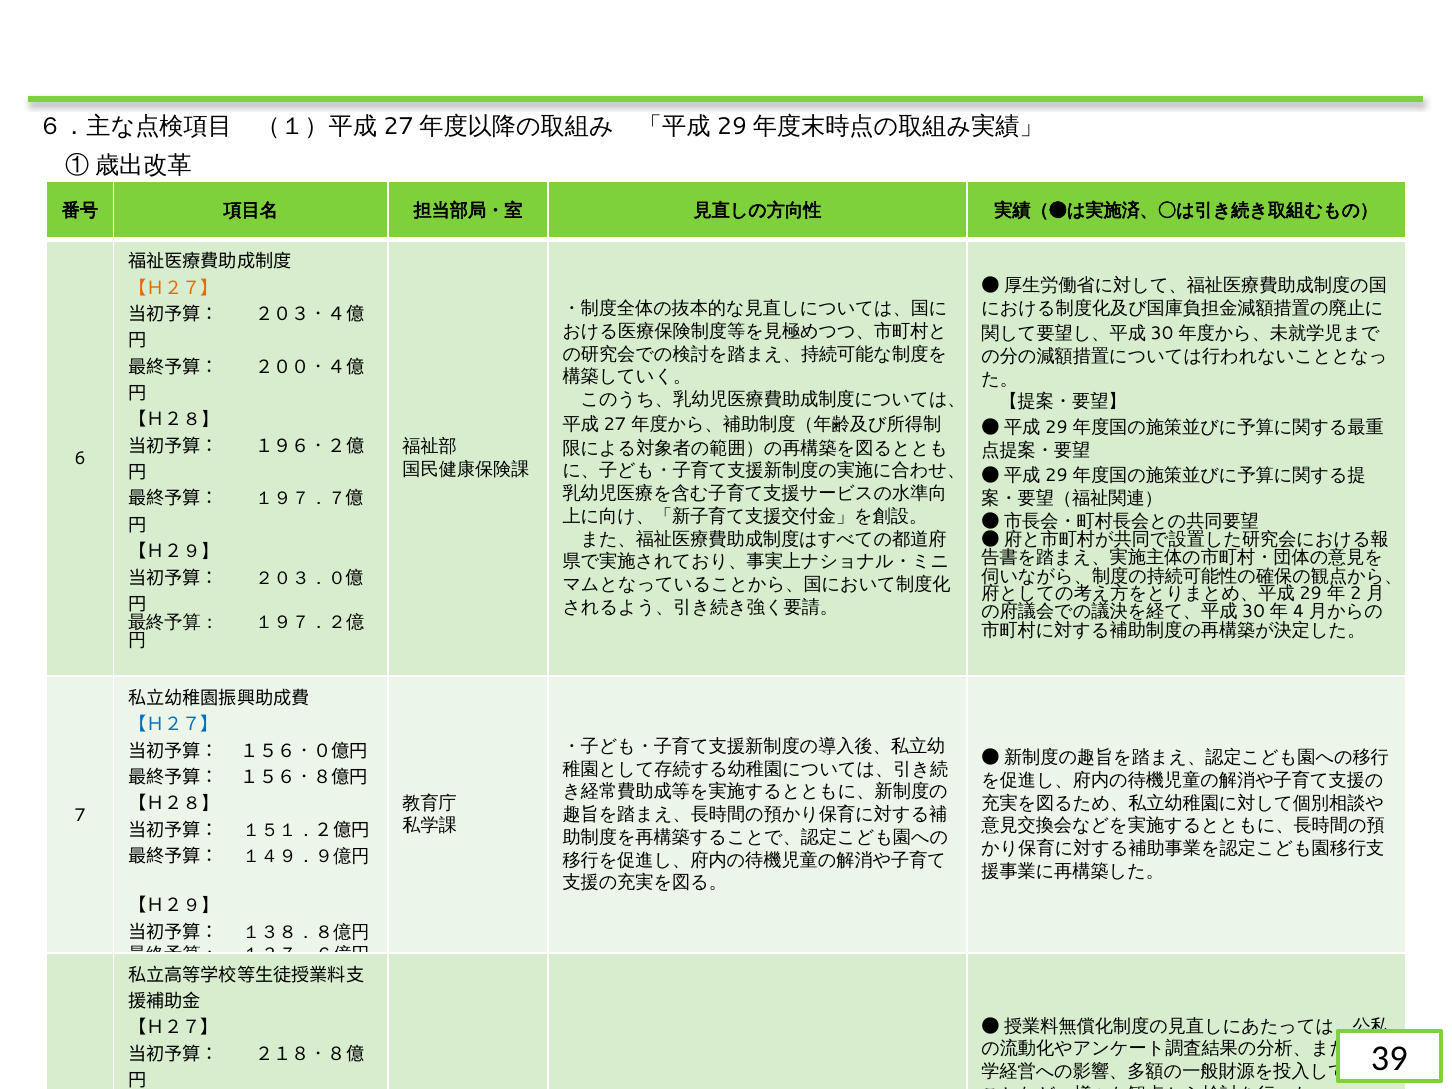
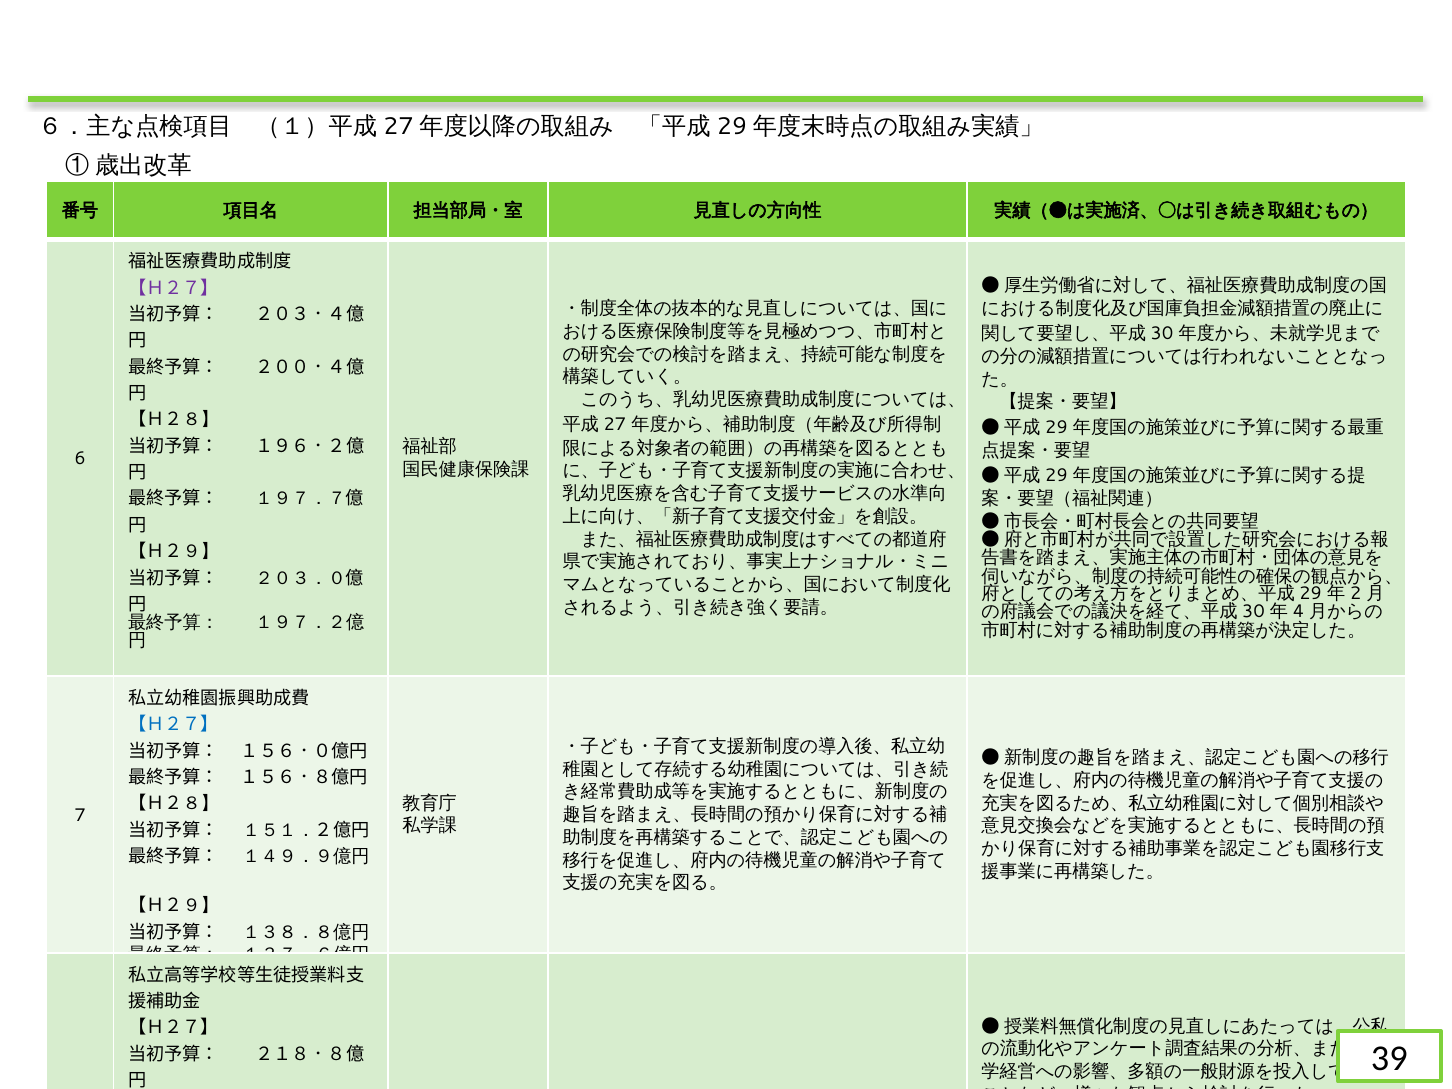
【Ｈ２７】 colour: orange -> purple (173, 288)
